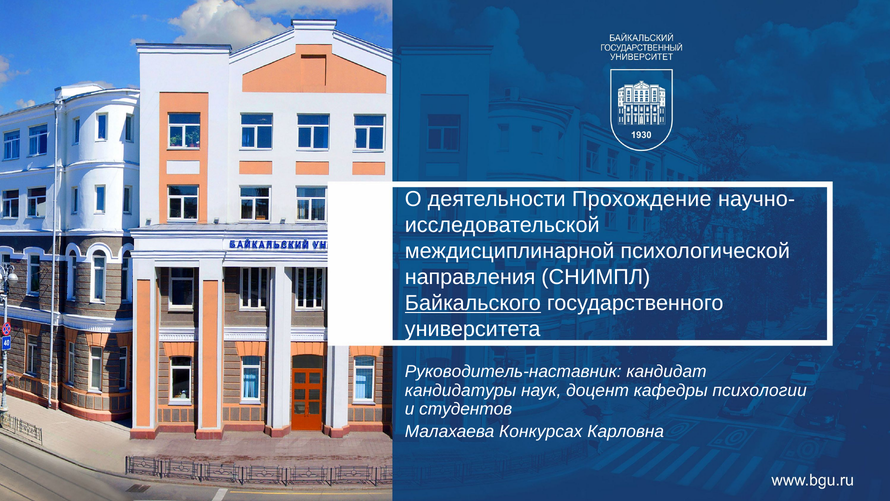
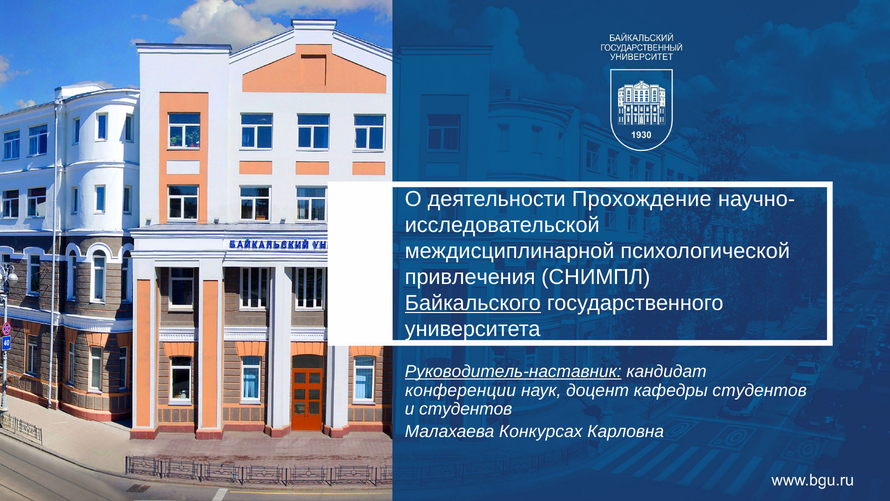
направления: направления -> привлечения (470, 277)
Руководитель-наставник underline: none -> present (513, 371)
кандидатуры: кандидатуры -> конференции (461, 390)
кафедры психологии: психологии -> студентов (760, 390)
